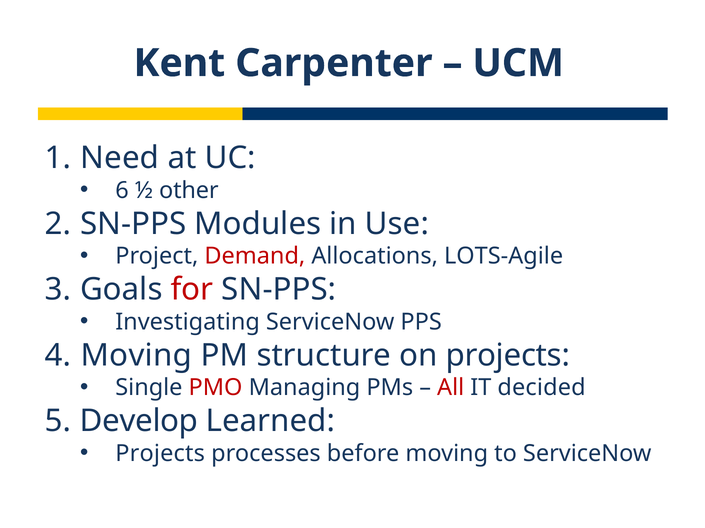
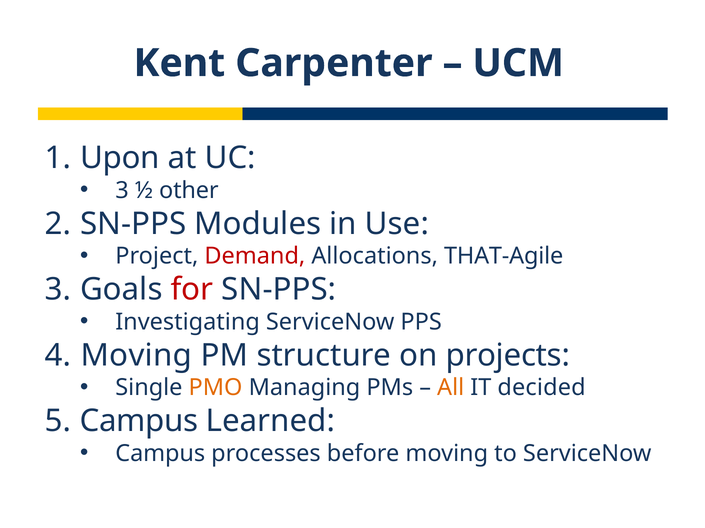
Need: Need -> Upon (120, 158)
6: 6 -> 3 (122, 191)
LOTS-Agile: LOTS-Agile -> THAT-Agile (504, 257)
PMO colour: red -> orange (216, 388)
All colour: red -> orange (451, 388)
Develop: Develop -> Campus (139, 422)
Projects: Projects -> Campus (160, 454)
